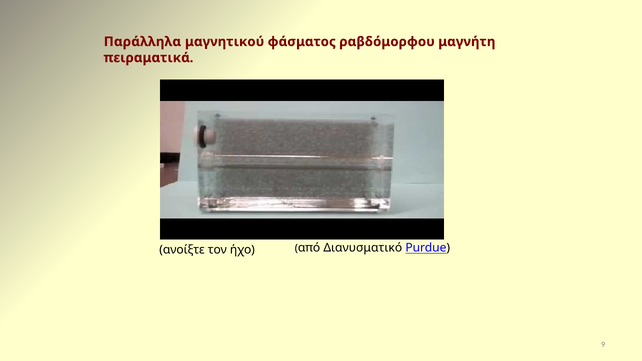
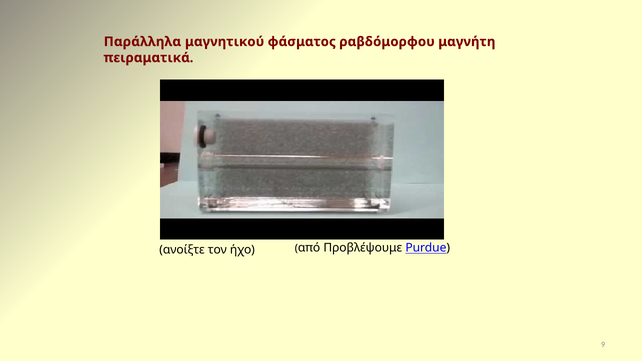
Διανυσματικό: Διανυσματικό -> Προβλέψουμε (363, 248)
